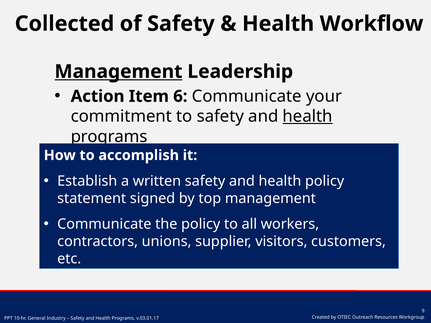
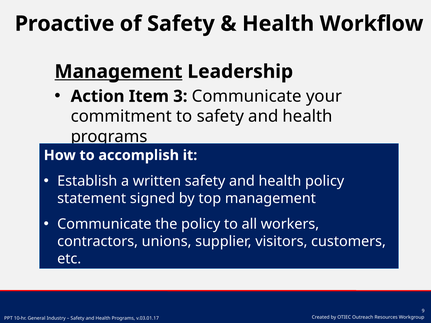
Collected: Collected -> Proactive (65, 24)
6: 6 -> 3 (180, 96)
health underline: present -> none (308, 117)
